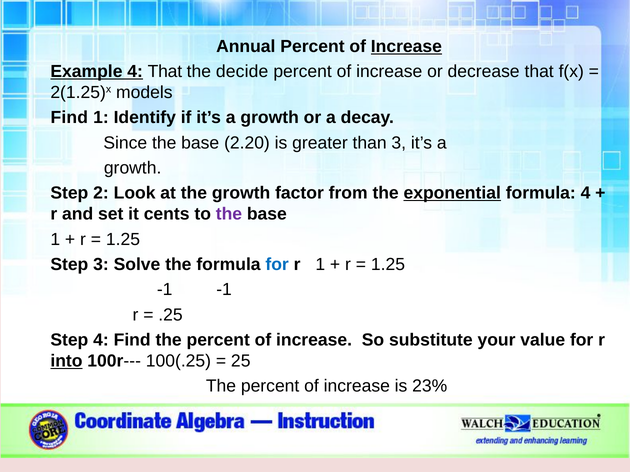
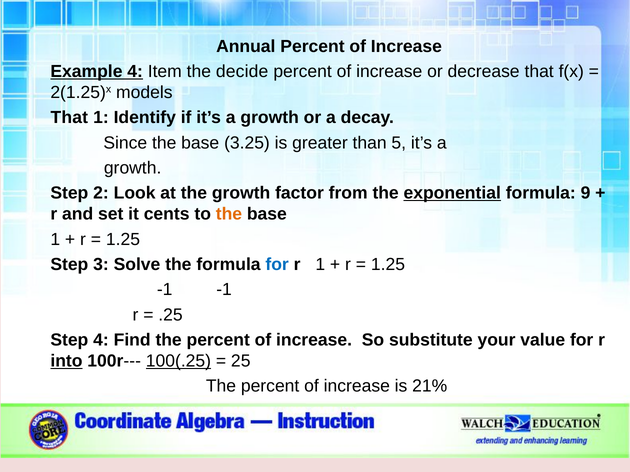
Increase underline: present -> none (406, 46)
4 That: That -> Item (165, 72)
Find: Find -> That (69, 118)
2.20: 2.20 -> 3.25 (247, 143)
than 3: 3 -> 5 (399, 143)
formula 4: 4 -> 9 (586, 193)
the colour: purple -> orange (229, 214)
100(.25 underline: none -> present (178, 361)
23%: 23% -> 21% (430, 387)
